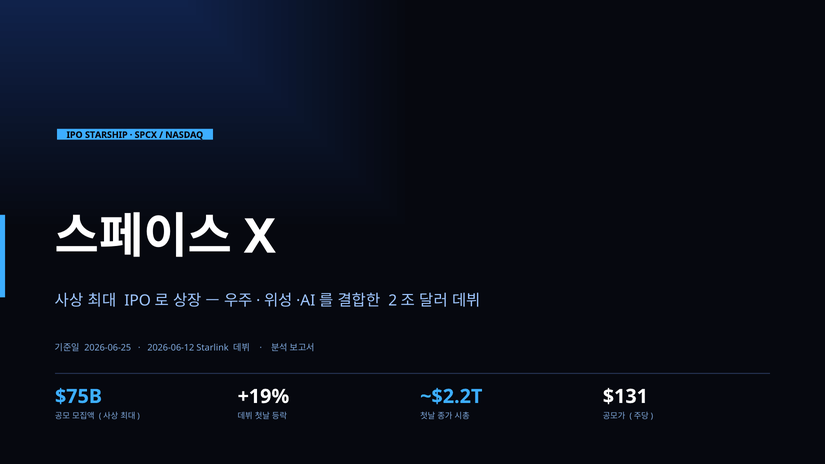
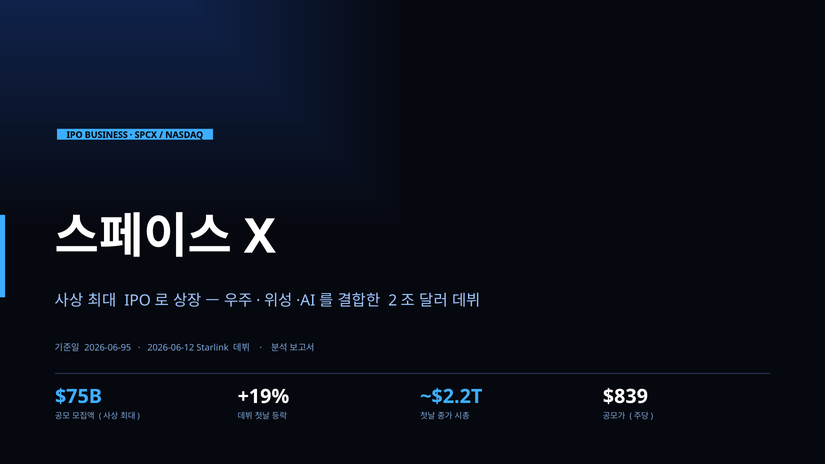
STARSHIP: STARSHIP -> BUSINESS (106, 135)
2026-06-25: 2026-06-25 -> 2026-06-95 (108, 348)
$131: $131 -> $839 (625, 397)
